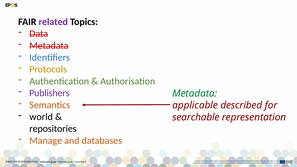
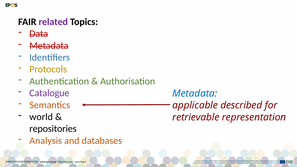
Publishers: Publishers -> Catalogue (49, 93)
Metadata colour: green -> blue (195, 93)
searchable: searchable -> retrievable (196, 117)
Manage: Manage -> Analysis (46, 141)
